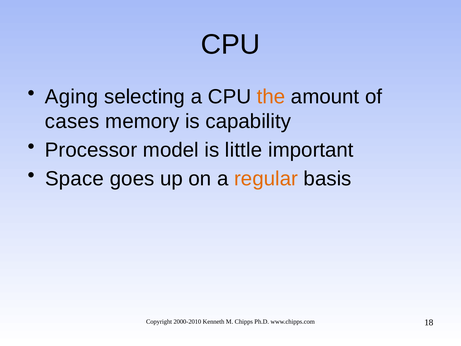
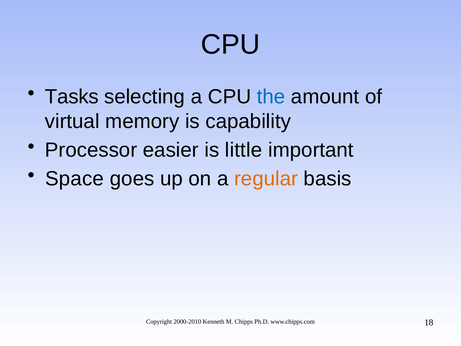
Aging: Aging -> Tasks (72, 97)
the colour: orange -> blue (271, 97)
cases: cases -> virtual (72, 121)
model: model -> easier (171, 150)
